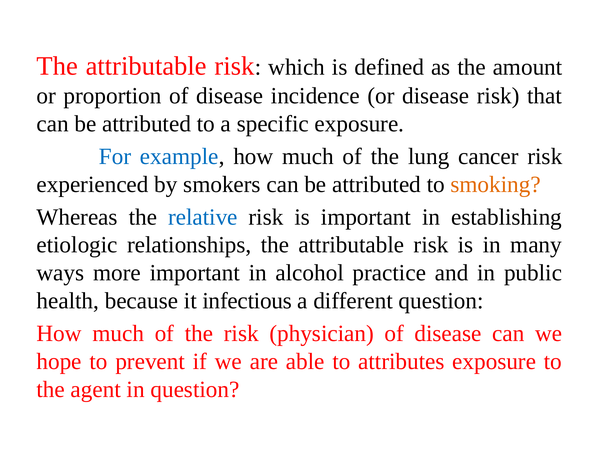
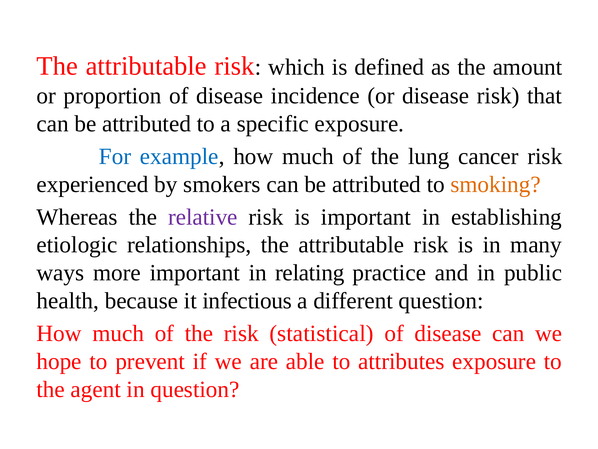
relative colour: blue -> purple (203, 217)
alcohol: alcohol -> relating (310, 273)
physician: physician -> statistical (322, 333)
